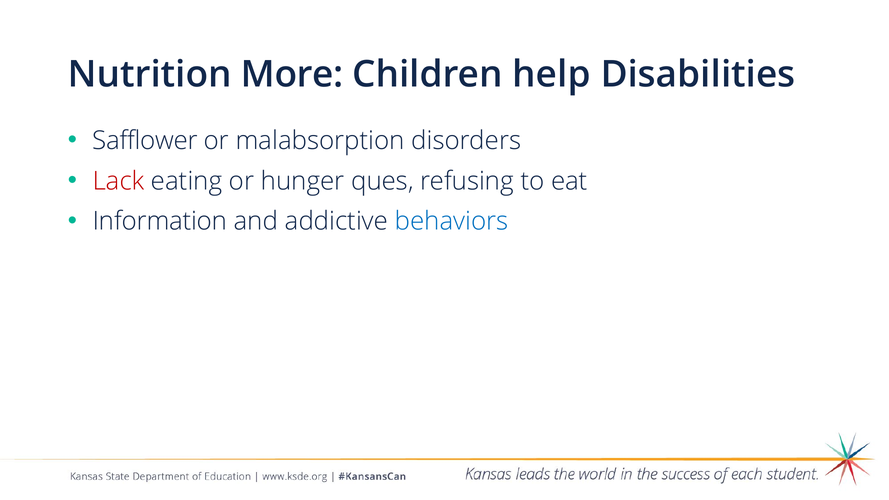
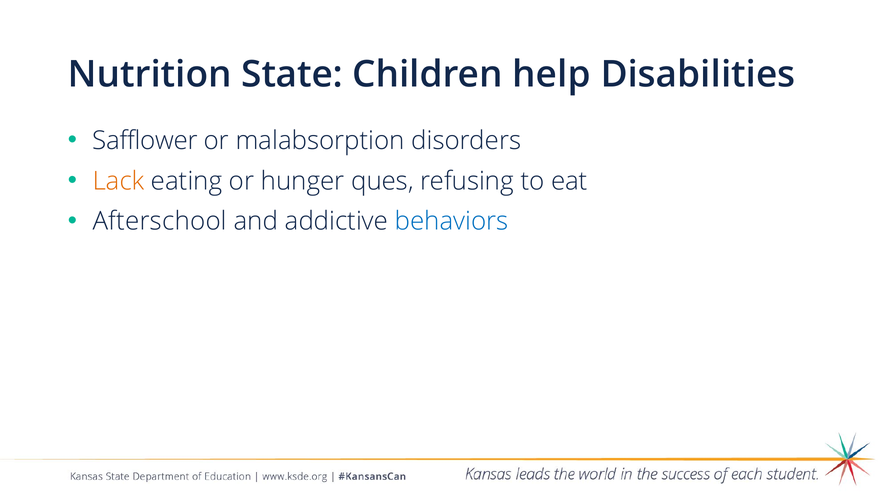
More: More -> State (292, 75)
Lack colour: red -> orange (118, 181)
Information: Information -> Afterschool (160, 221)
